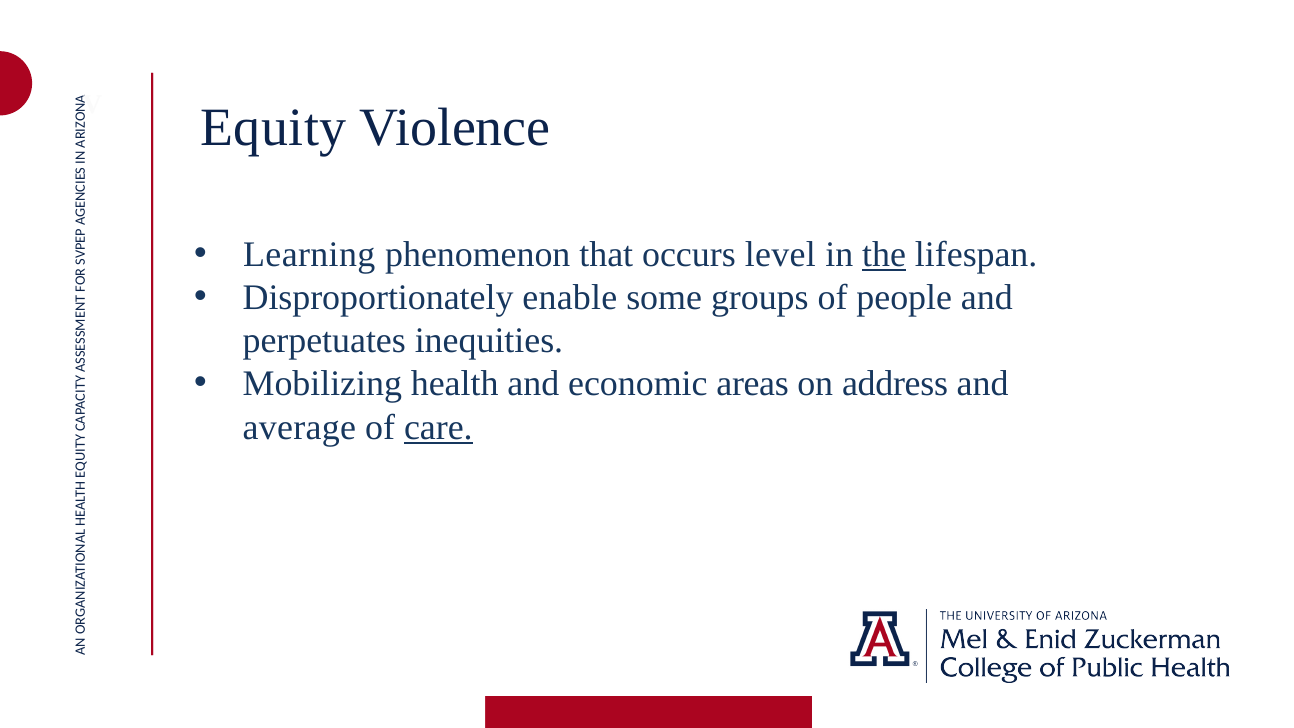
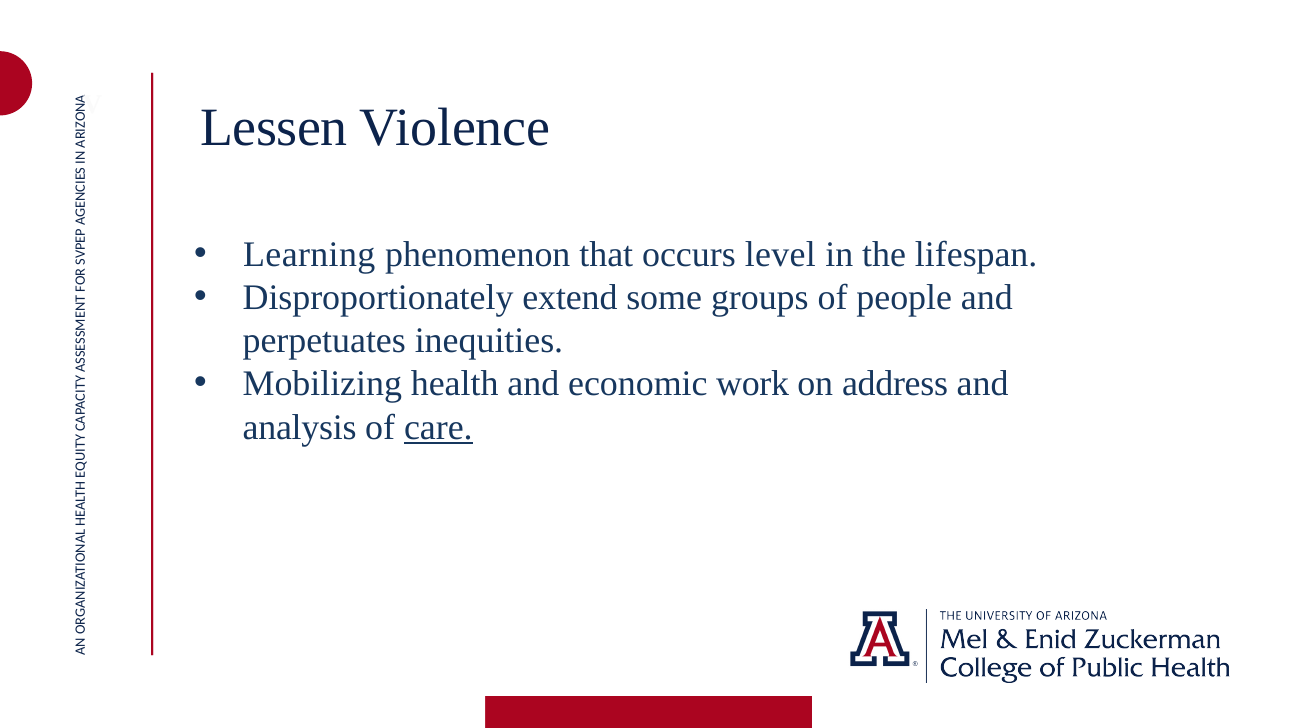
Equity: Equity -> Lessen (274, 128)
the underline: present -> none (884, 255)
enable: enable -> extend (570, 298)
areas: areas -> work (753, 384)
average: average -> analysis (300, 427)
